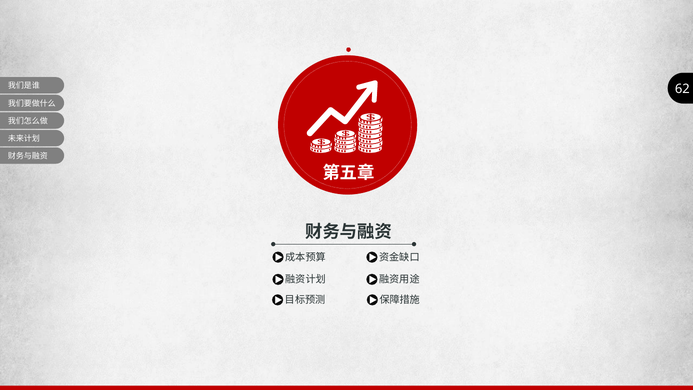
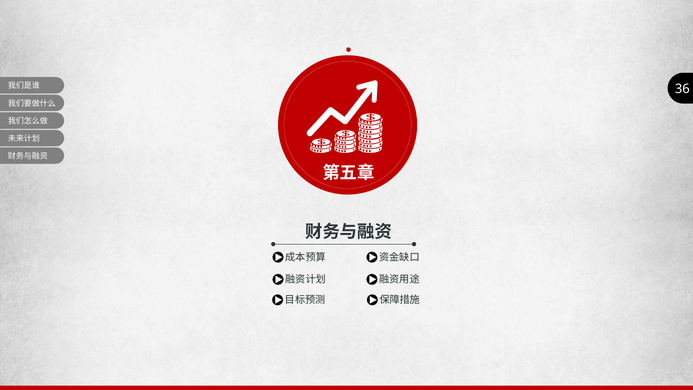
62: 62 -> 36 (682, 89)
